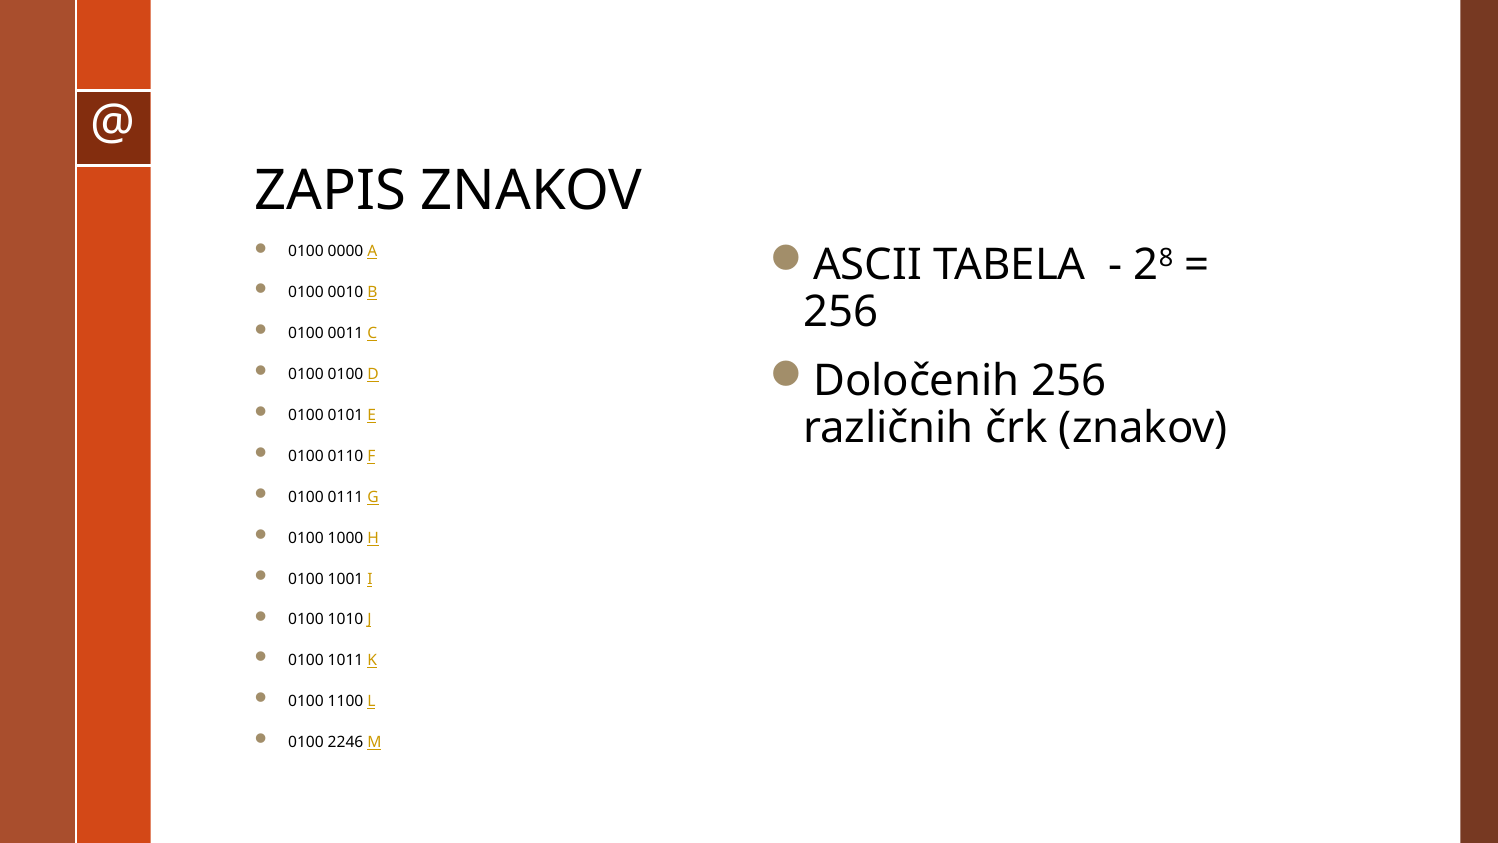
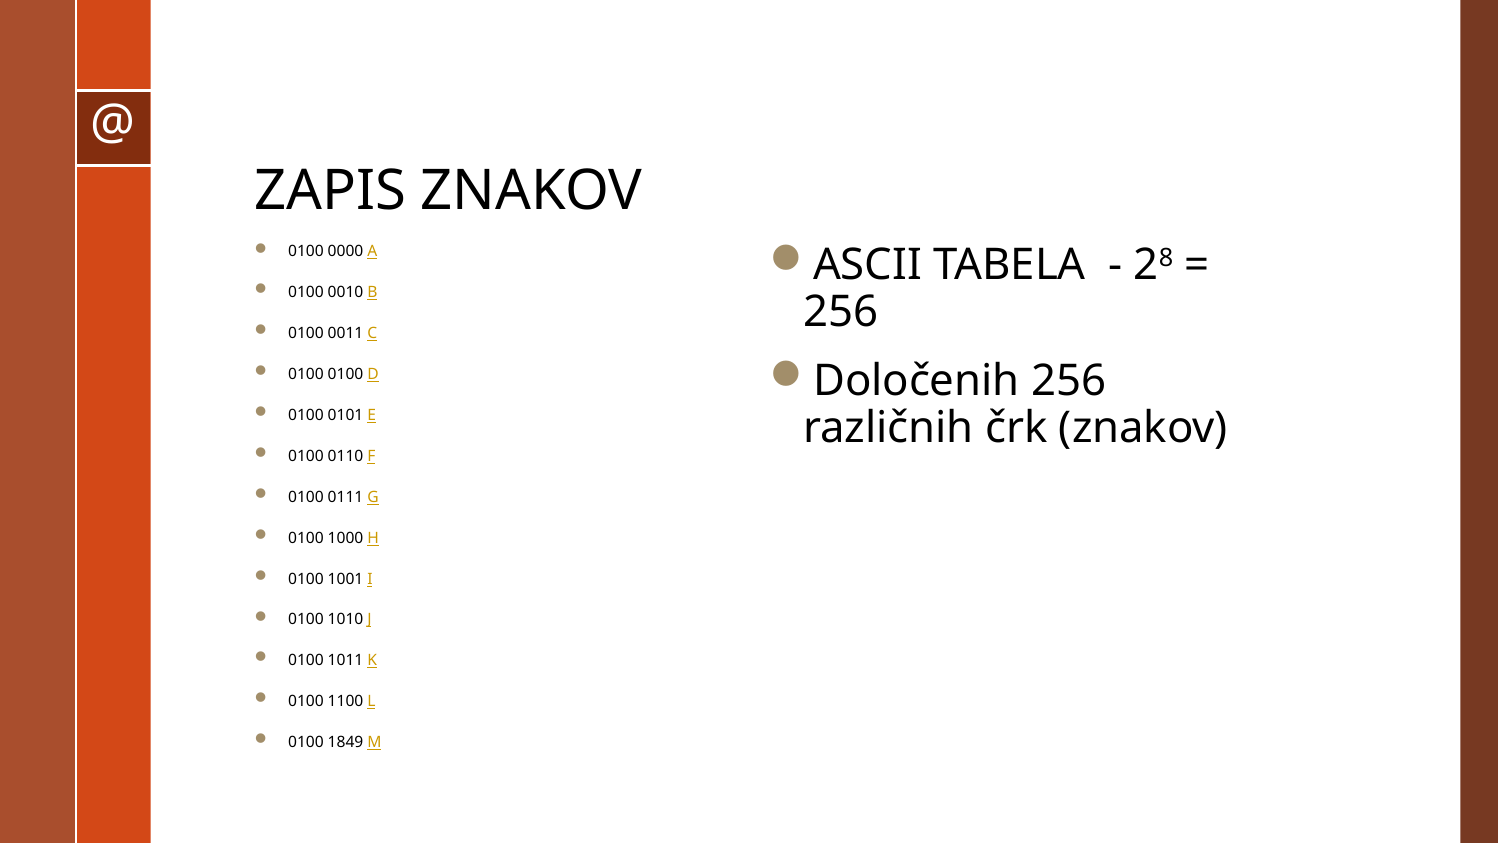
2246: 2246 -> 1849 (346, 742)
